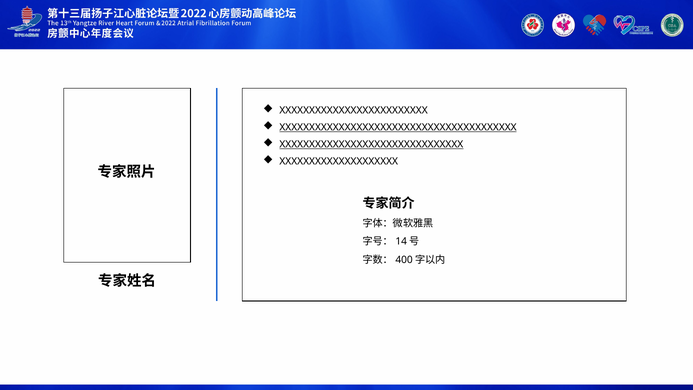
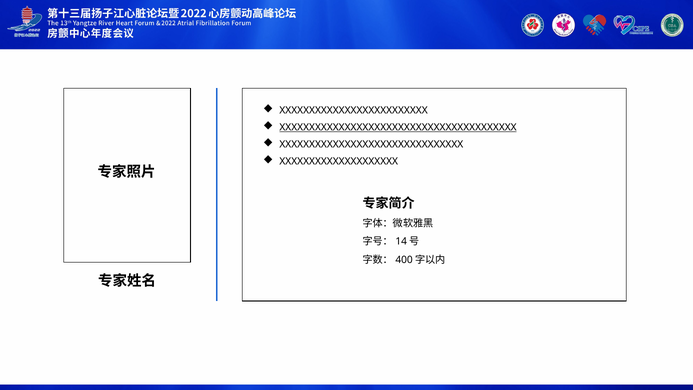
XXXXXXXXXXXXXXXXXXXXXXXXXXXXXXX underline: present -> none (371, 144)
